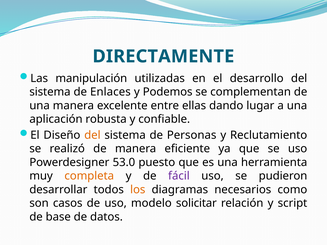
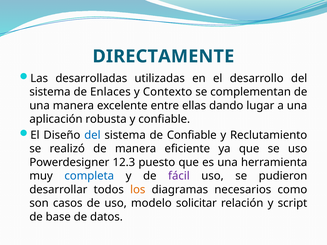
manipulación: manipulación -> desarrolladas (91, 78)
Podemos: Podemos -> Contexto (168, 92)
del colour: orange -> blue (92, 135)
de Personas: Personas -> Confiable (192, 135)
53.0: 53.0 -> 12.3 (124, 163)
completa colour: orange -> blue (89, 176)
